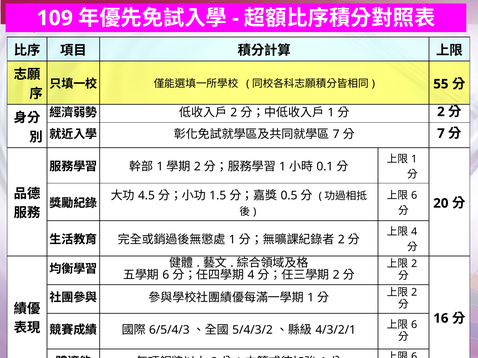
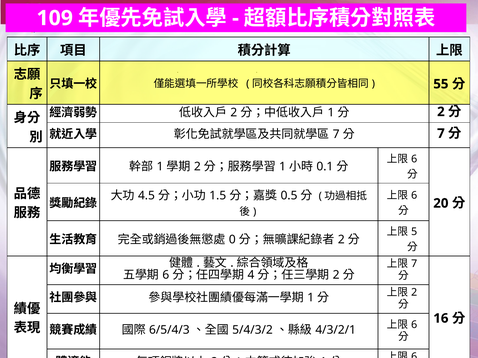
1: 1 -> 6 (414, 159)
4: 4 -> 5 (414, 232)
1: 1 -> 0 (232, 240)
2: 2 -> 7 (414, 264)
